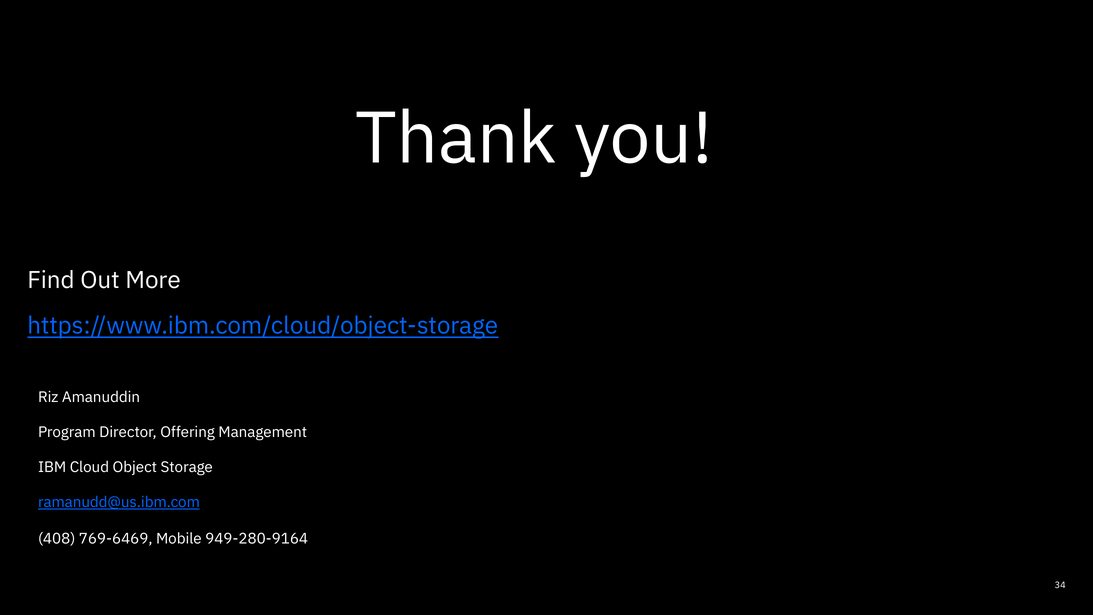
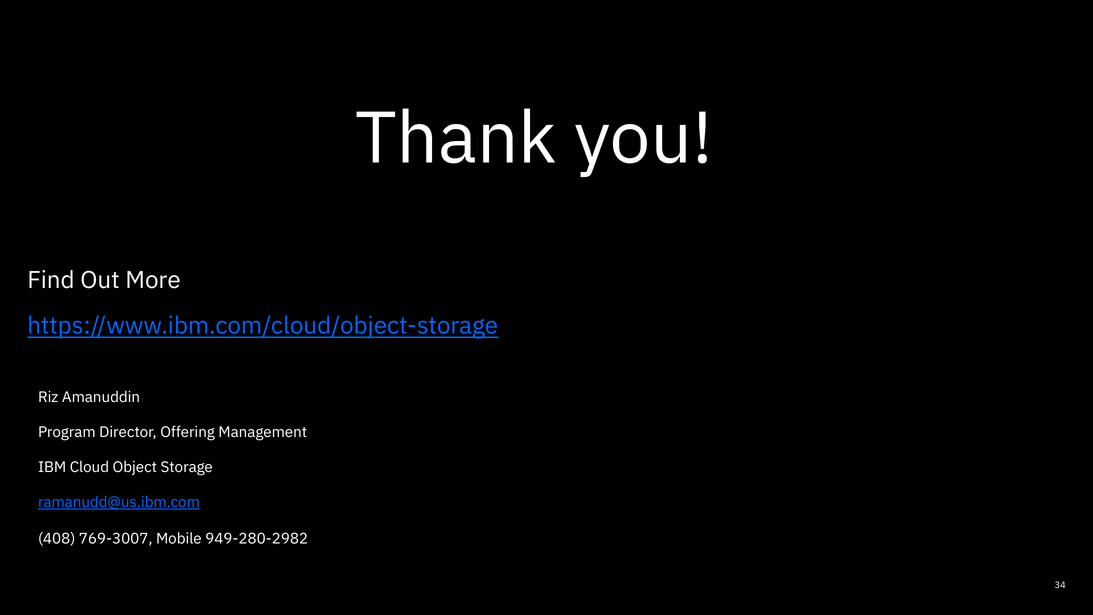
769-6469: 769-6469 -> 769-3007 (116, 538)
949-280-9164: 949-280-9164 -> 949-280-2982 (257, 538)
